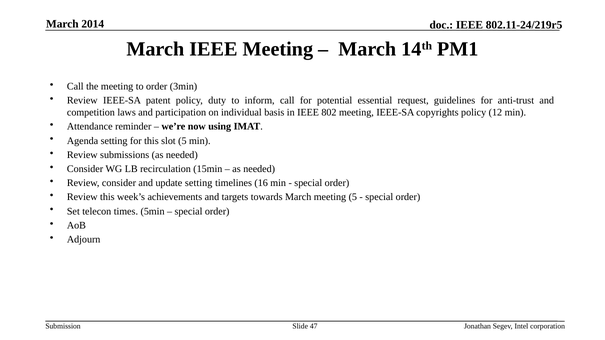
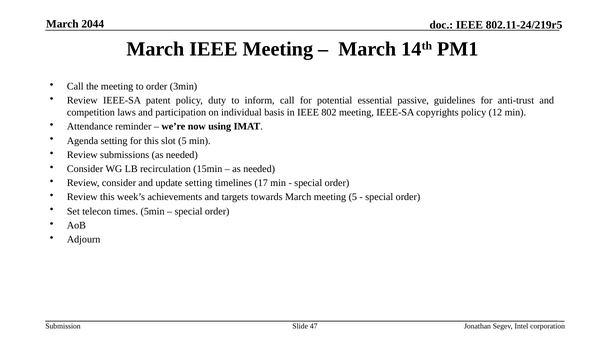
2014: 2014 -> 2044 (93, 24)
request: request -> passive (413, 101)
16: 16 -> 17 (261, 183)
